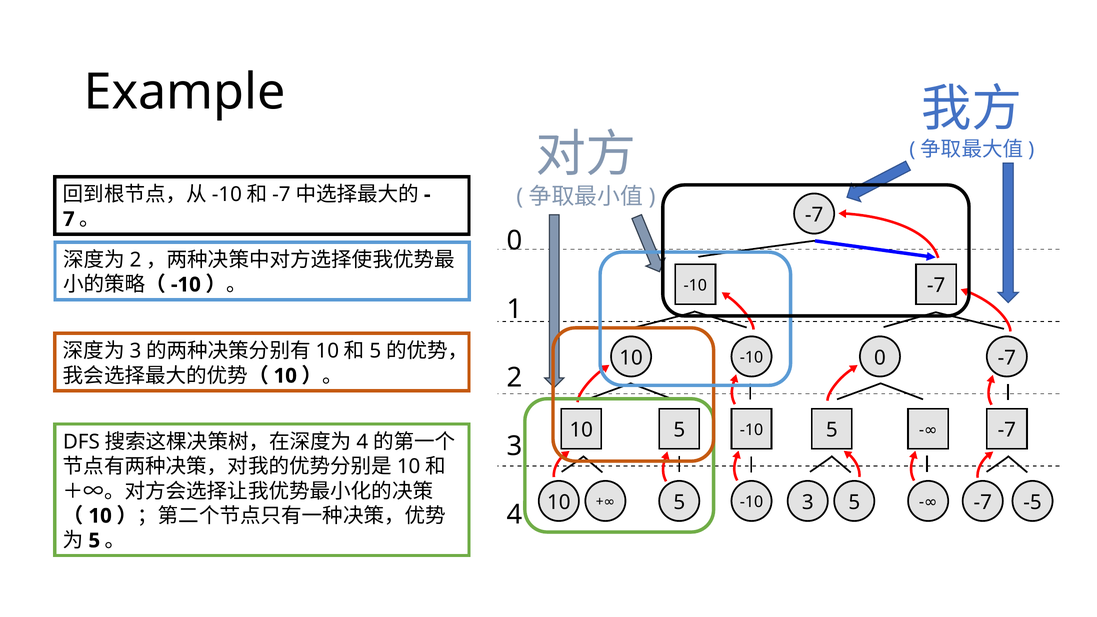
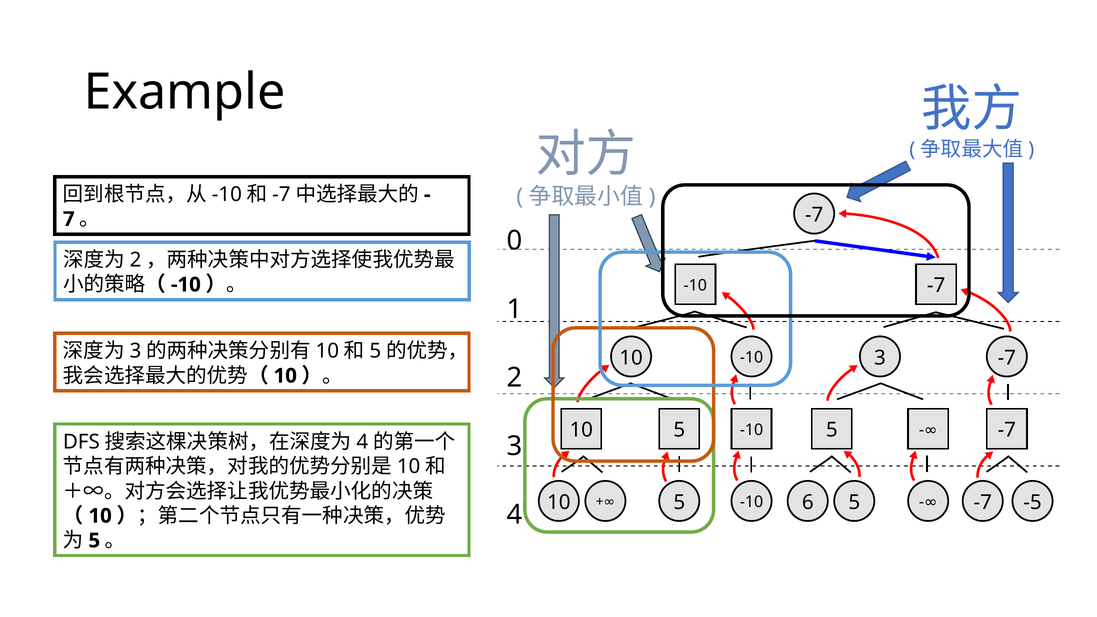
-10 0: 0 -> 3 (880, 358)
-10 3: 3 -> 6 (808, 502)
